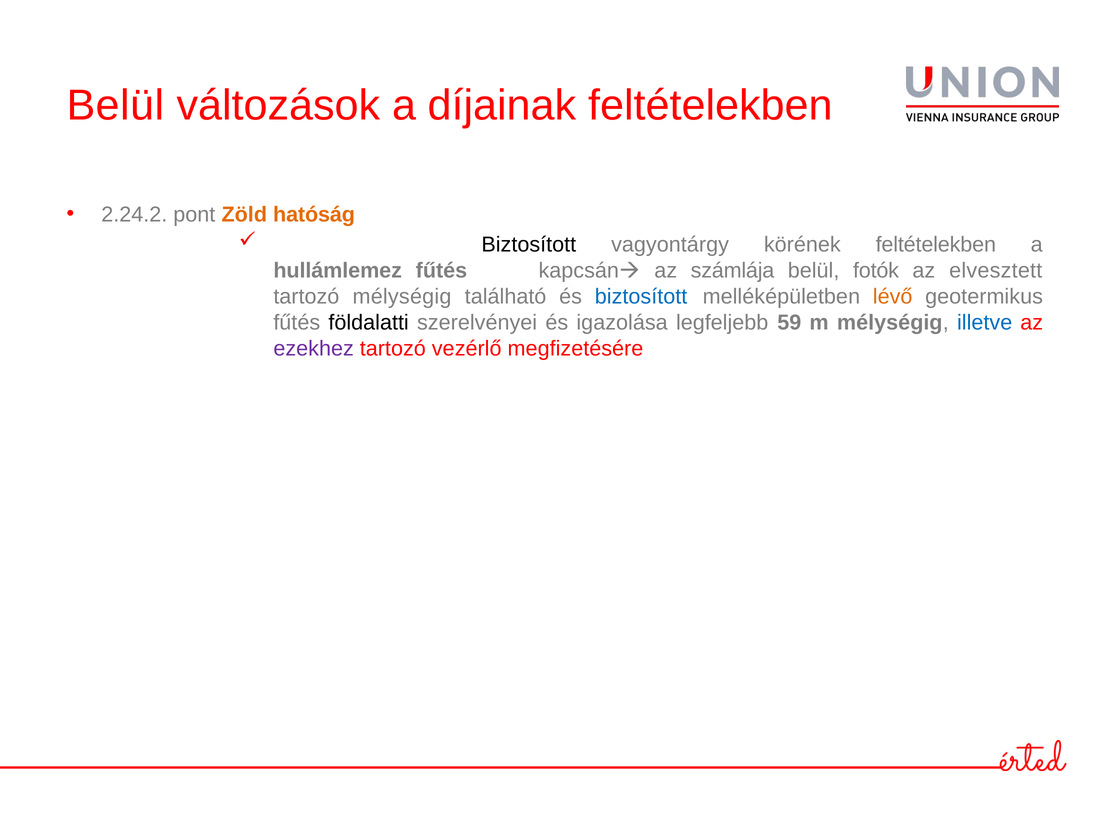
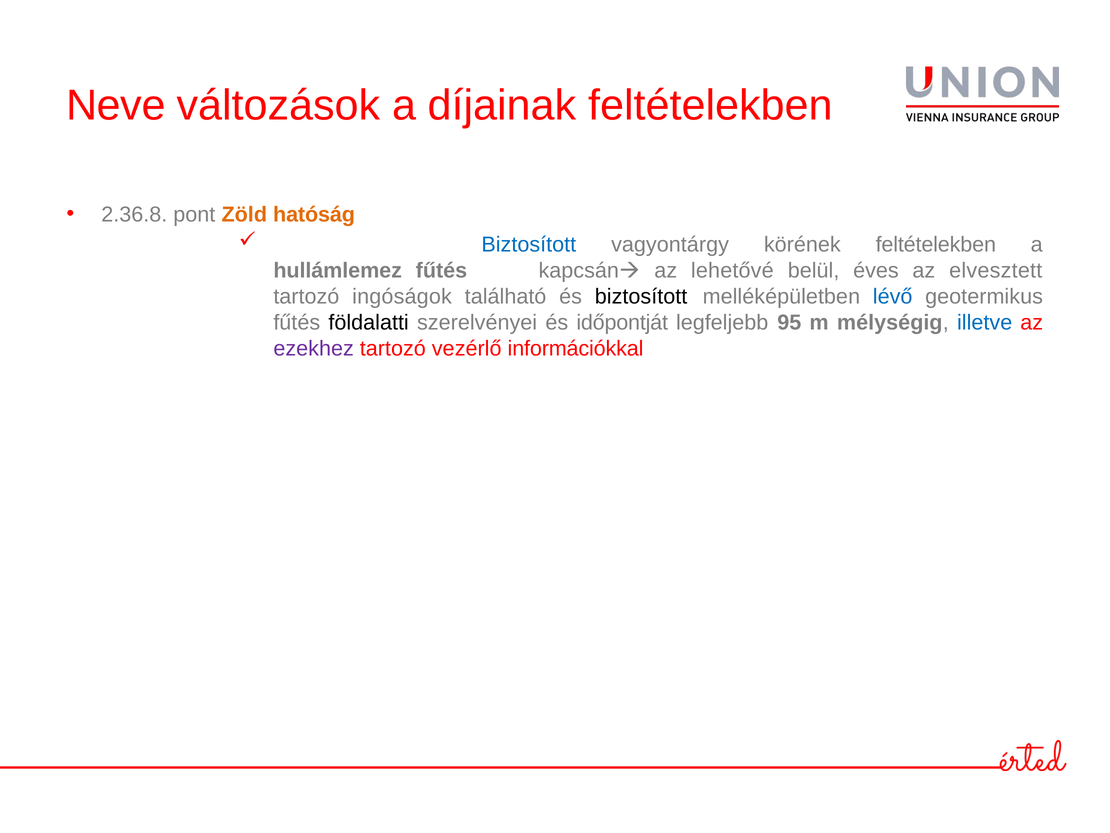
Belül: Belül -> Neve (116, 106)
2.24.2: 2.24.2 -> 2.36.8 (134, 214)
Biztosított colour: black -> blue (529, 245)
számlája: számlája -> lehetővé (732, 270)
fotók: fotók -> éves (876, 270)
tartozó mélységig: mélységig -> ingóságok (402, 296)
biztosított colour: blue -> black (641, 296)
lévő colour: orange -> blue (893, 296)
igazolása: igazolása -> időpontját (622, 322)
59: 59 -> 95 (789, 322)
megfizetésére: megfizetésére -> információkkal (576, 348)
